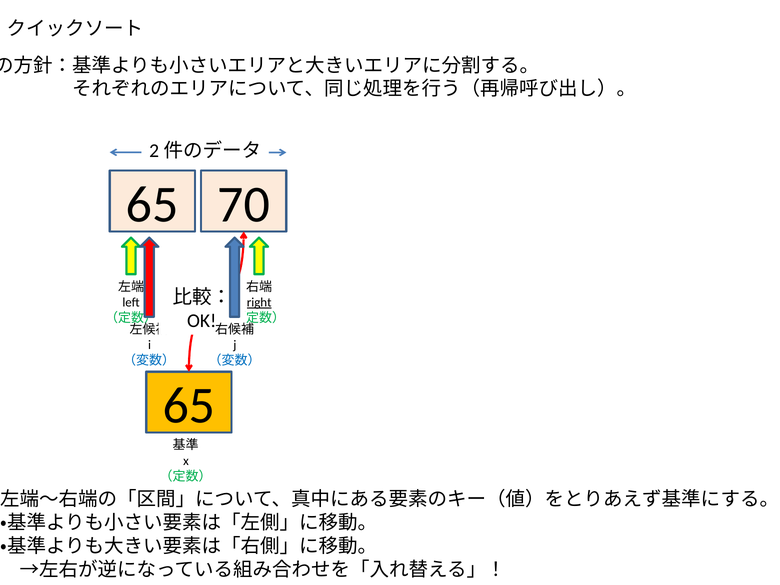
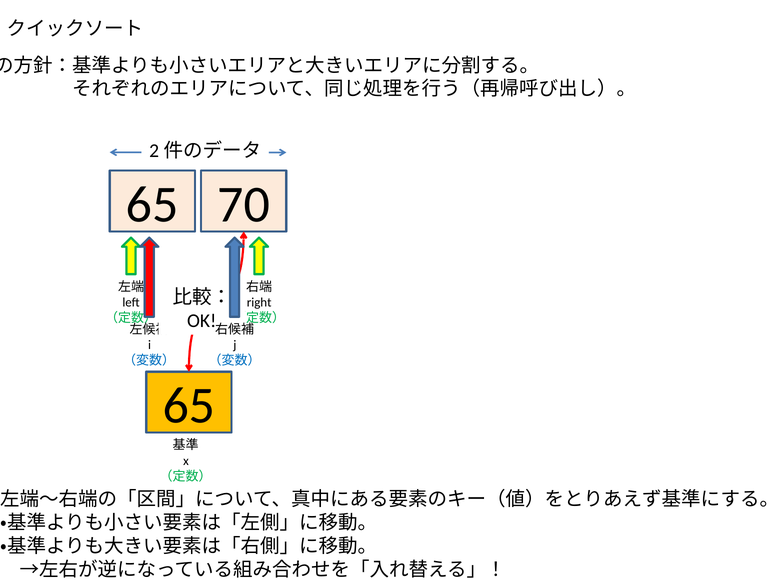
right underline: present -> none (259, 302)
